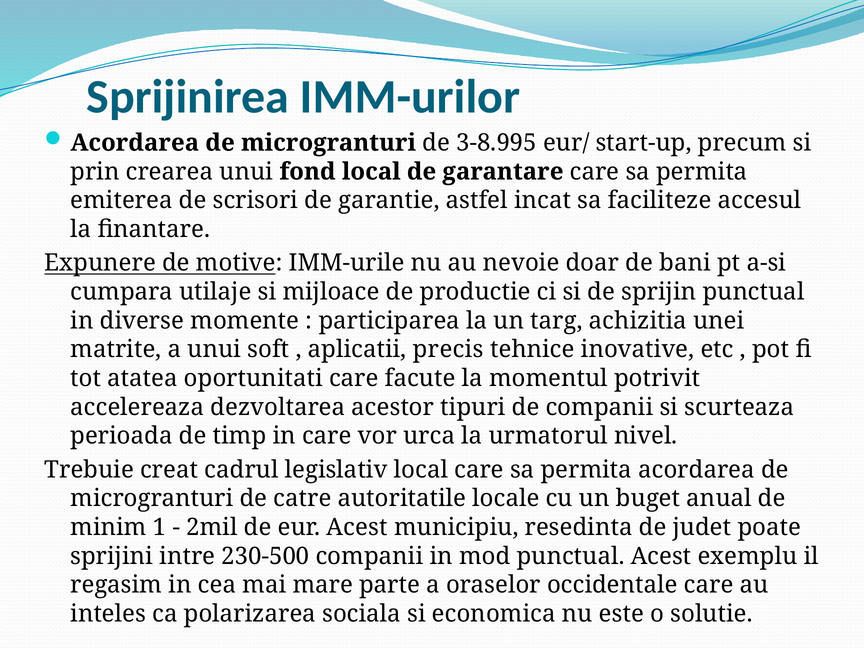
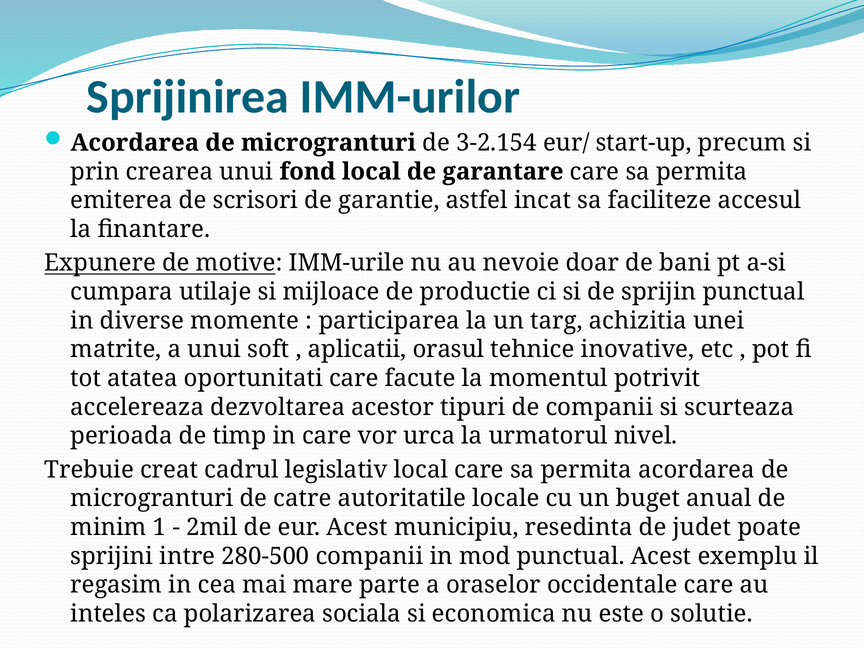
3-8.995: 3-8.995 -> 3-2.154 (496, 143)
precis: precis -> orasul (448, 349)
230-500: 230-500 -> 280-500 (265, 556)
